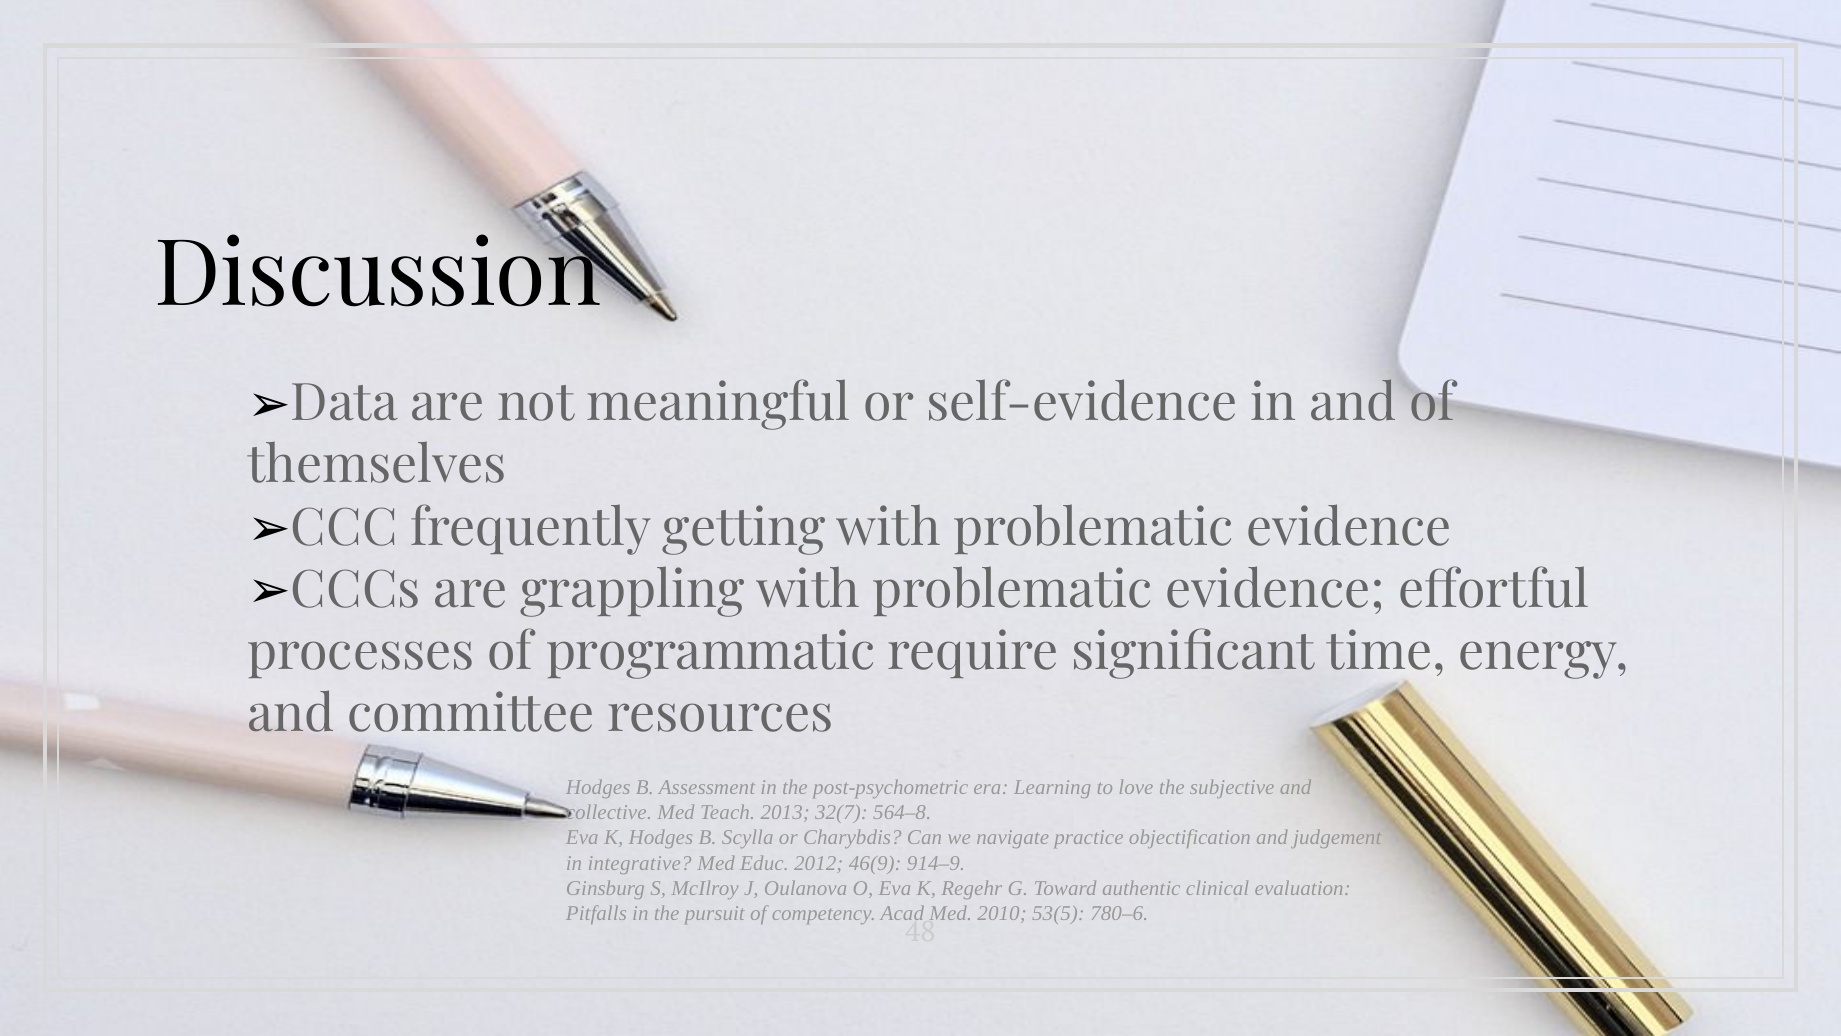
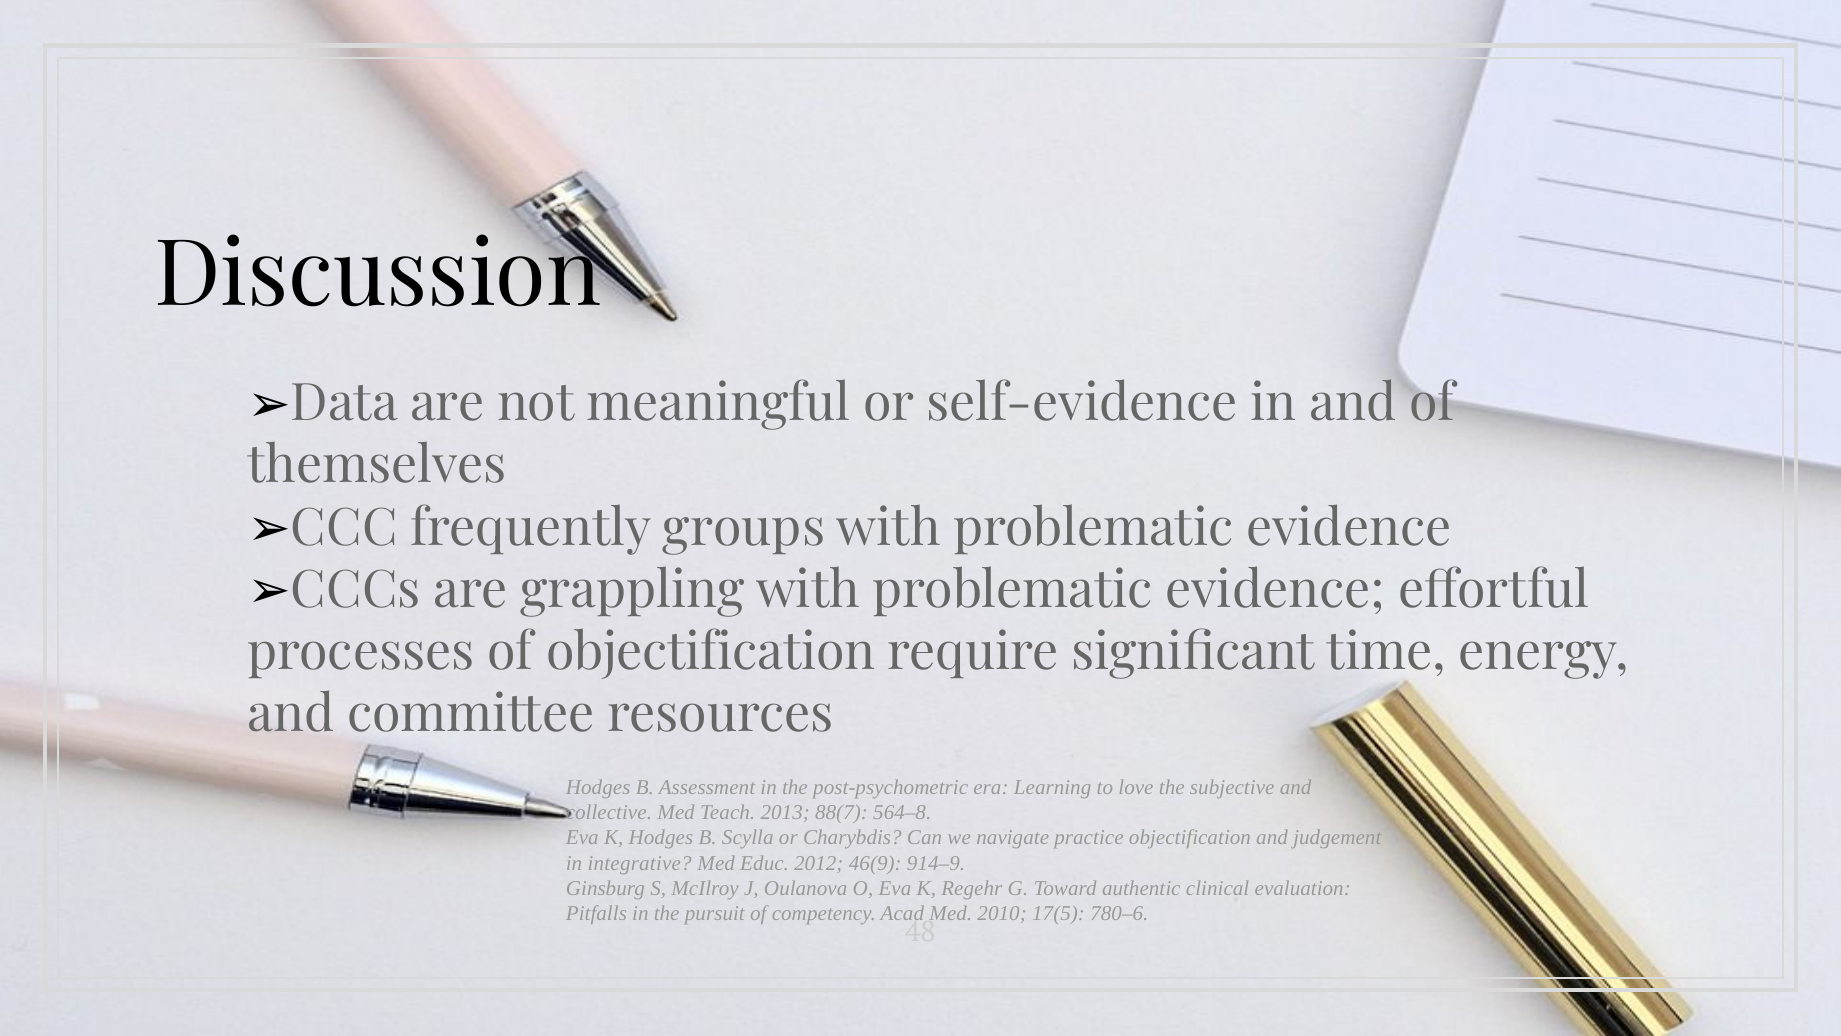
getting: getting -> groups (744, 528)
of programmatic: programmatic -> objectification (711, 652)
32(7: 32(7 -> 88(7 (842, 812)
53(5: 53(5 -> 17(5 (1059, 913)
